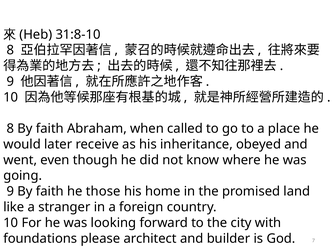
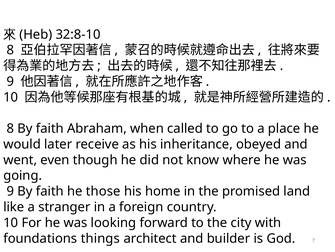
31:8-10: 31:8-10 -> 32:8-10 (78, 34)
please: please -> things (100, 238)
